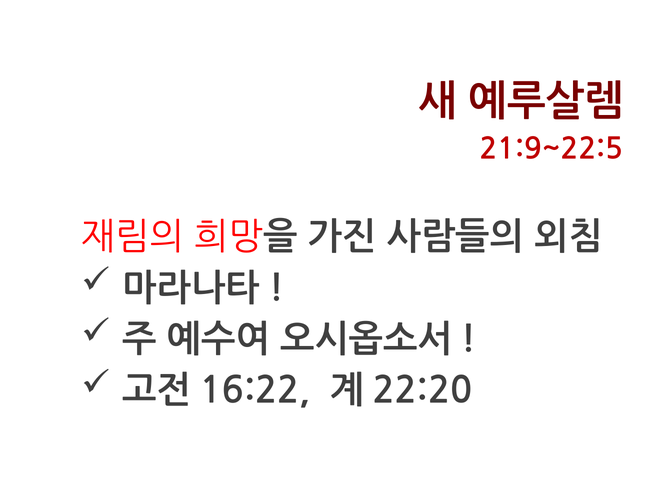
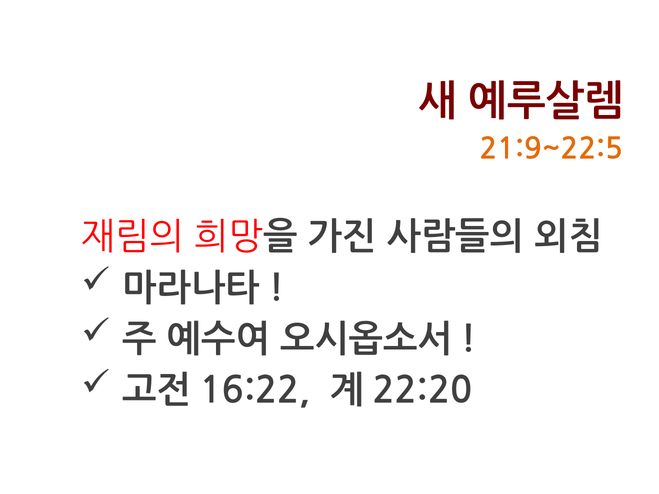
21:9~22:5 colour: red -> orange (551, 149)
